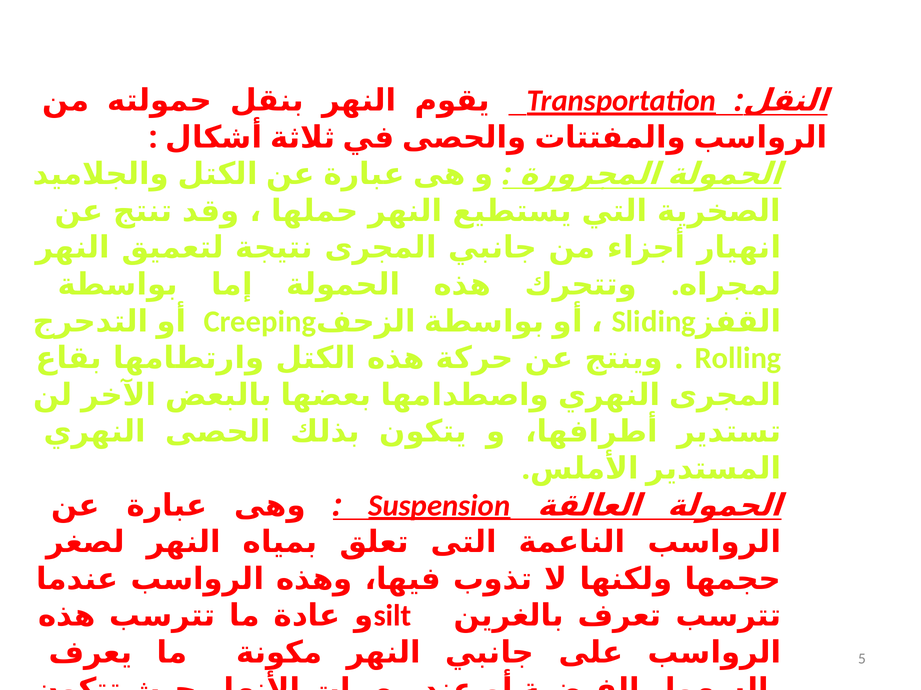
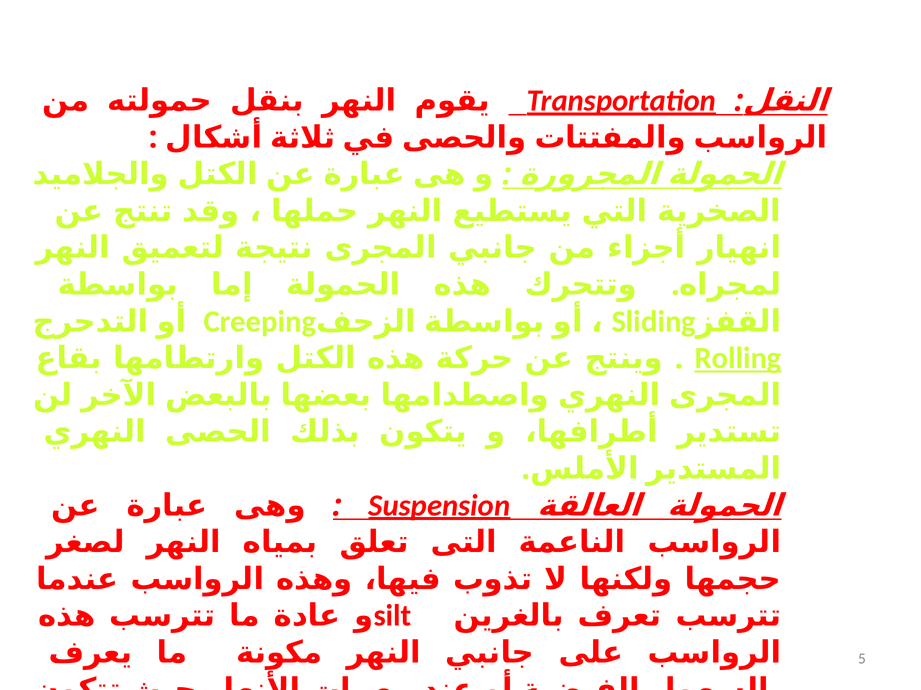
Rolling underline: none -> present (738, 359)
